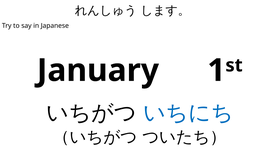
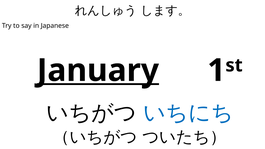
January underline: none -> present (98, 71)
